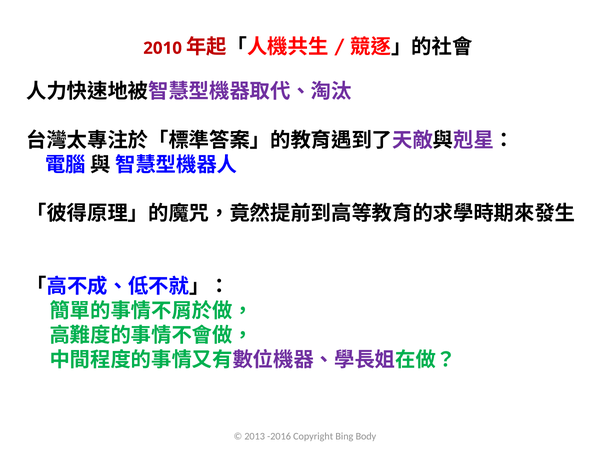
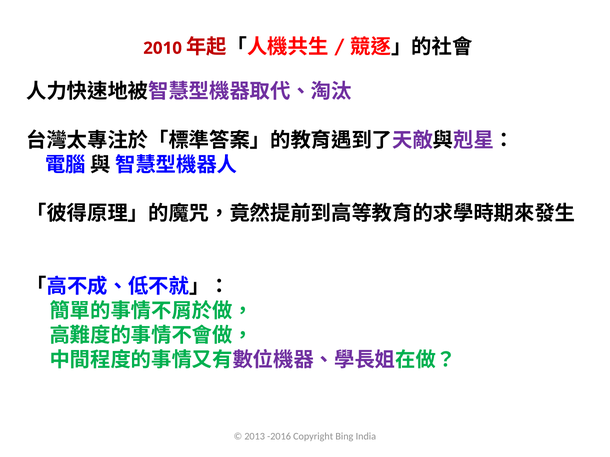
Body: Body -> India (366, 437)
